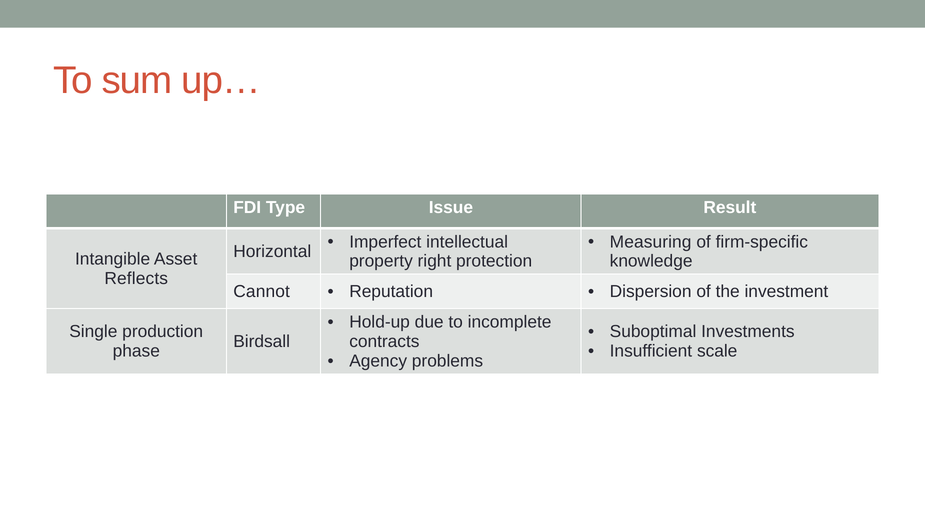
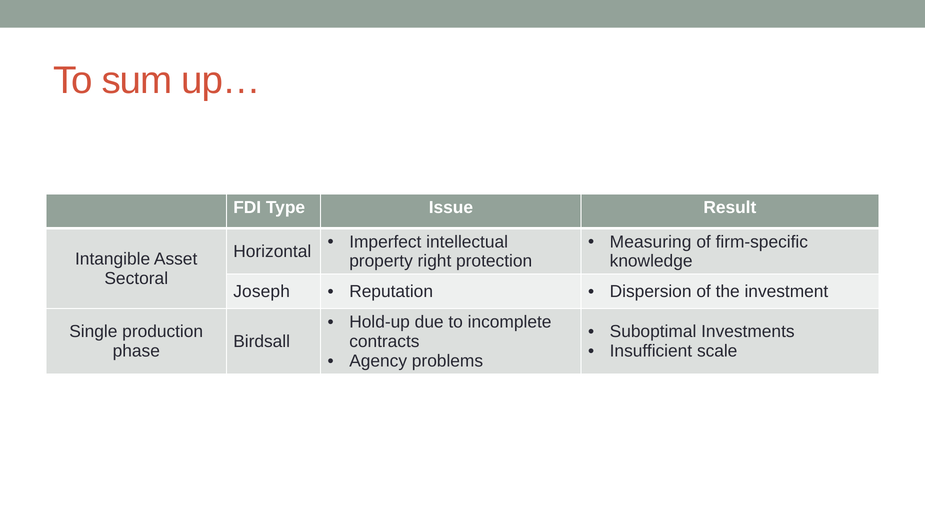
Reflects: Reflects -> Sectoral (136, 279)
Cannot: Cannot -> Joseph (262, 292)
